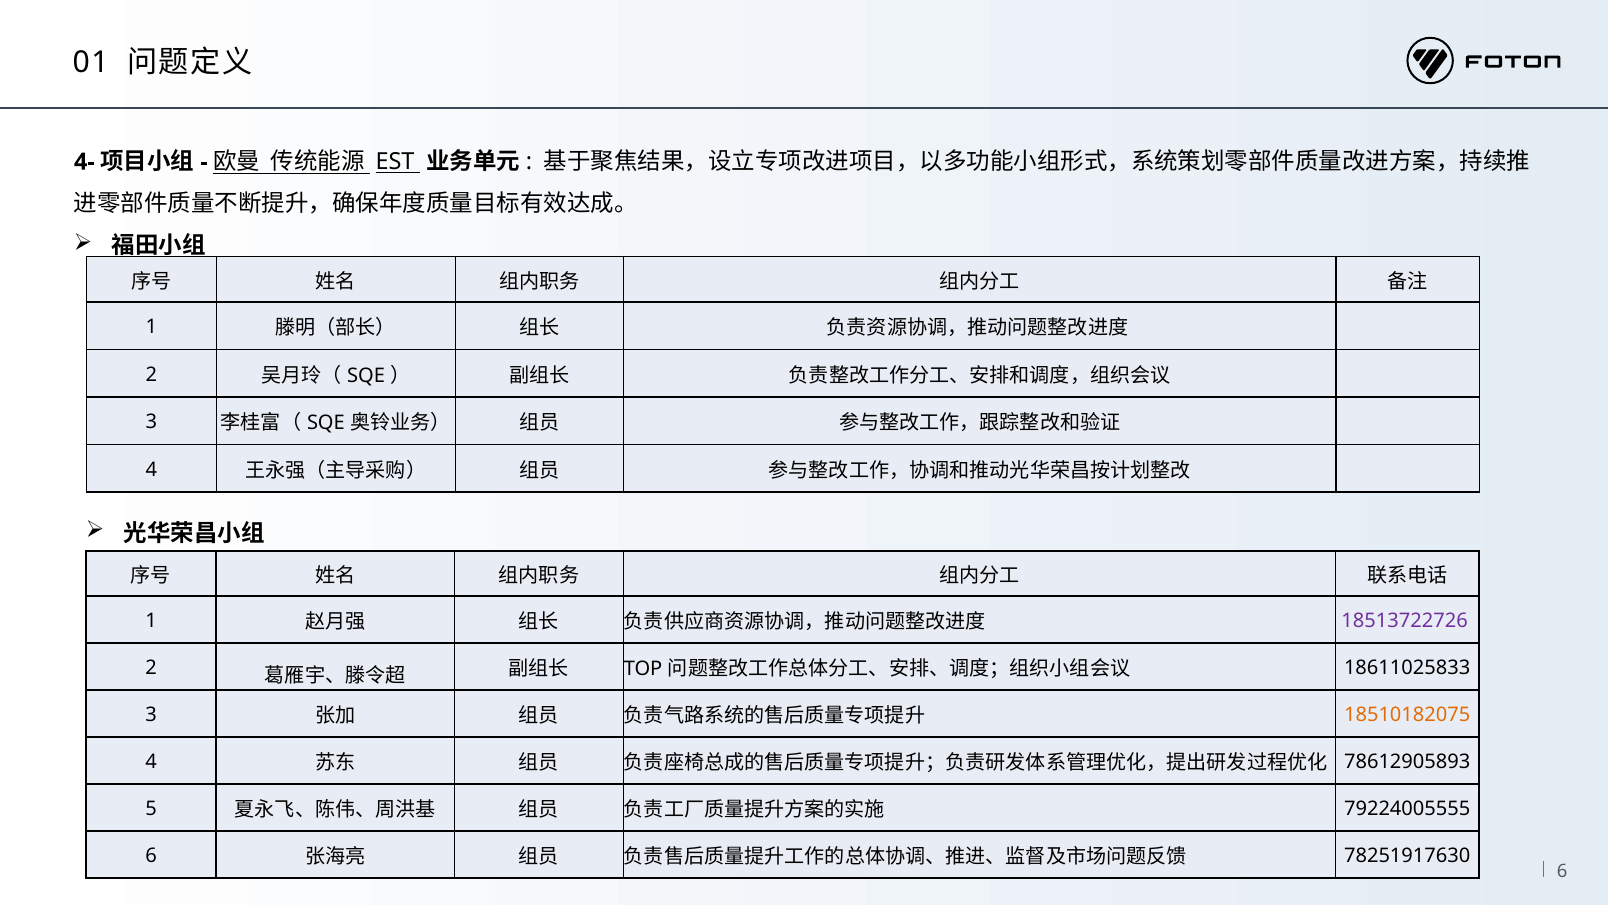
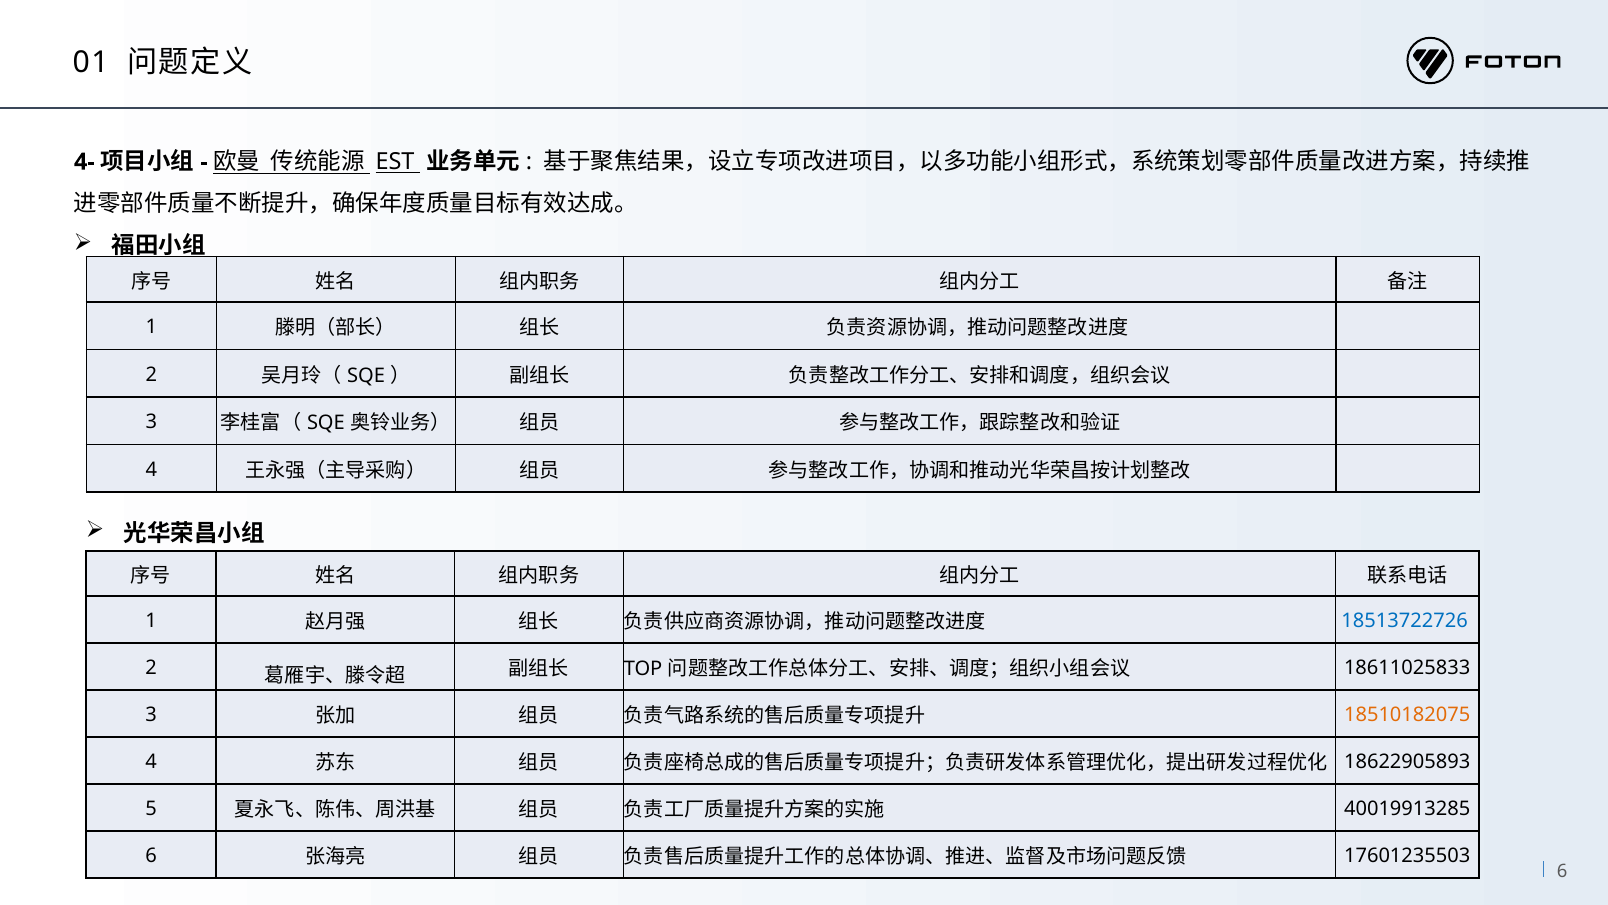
18513722726 colour: purple -> blue (1405, 620)
78612905893: 78612905893 -> 18622905893 (1407, 761)
79224005555: 79224005555 -> 40019913285 (1407, 808)
78251917630: 78251917630 -> 17601235503 (1407, 855)
